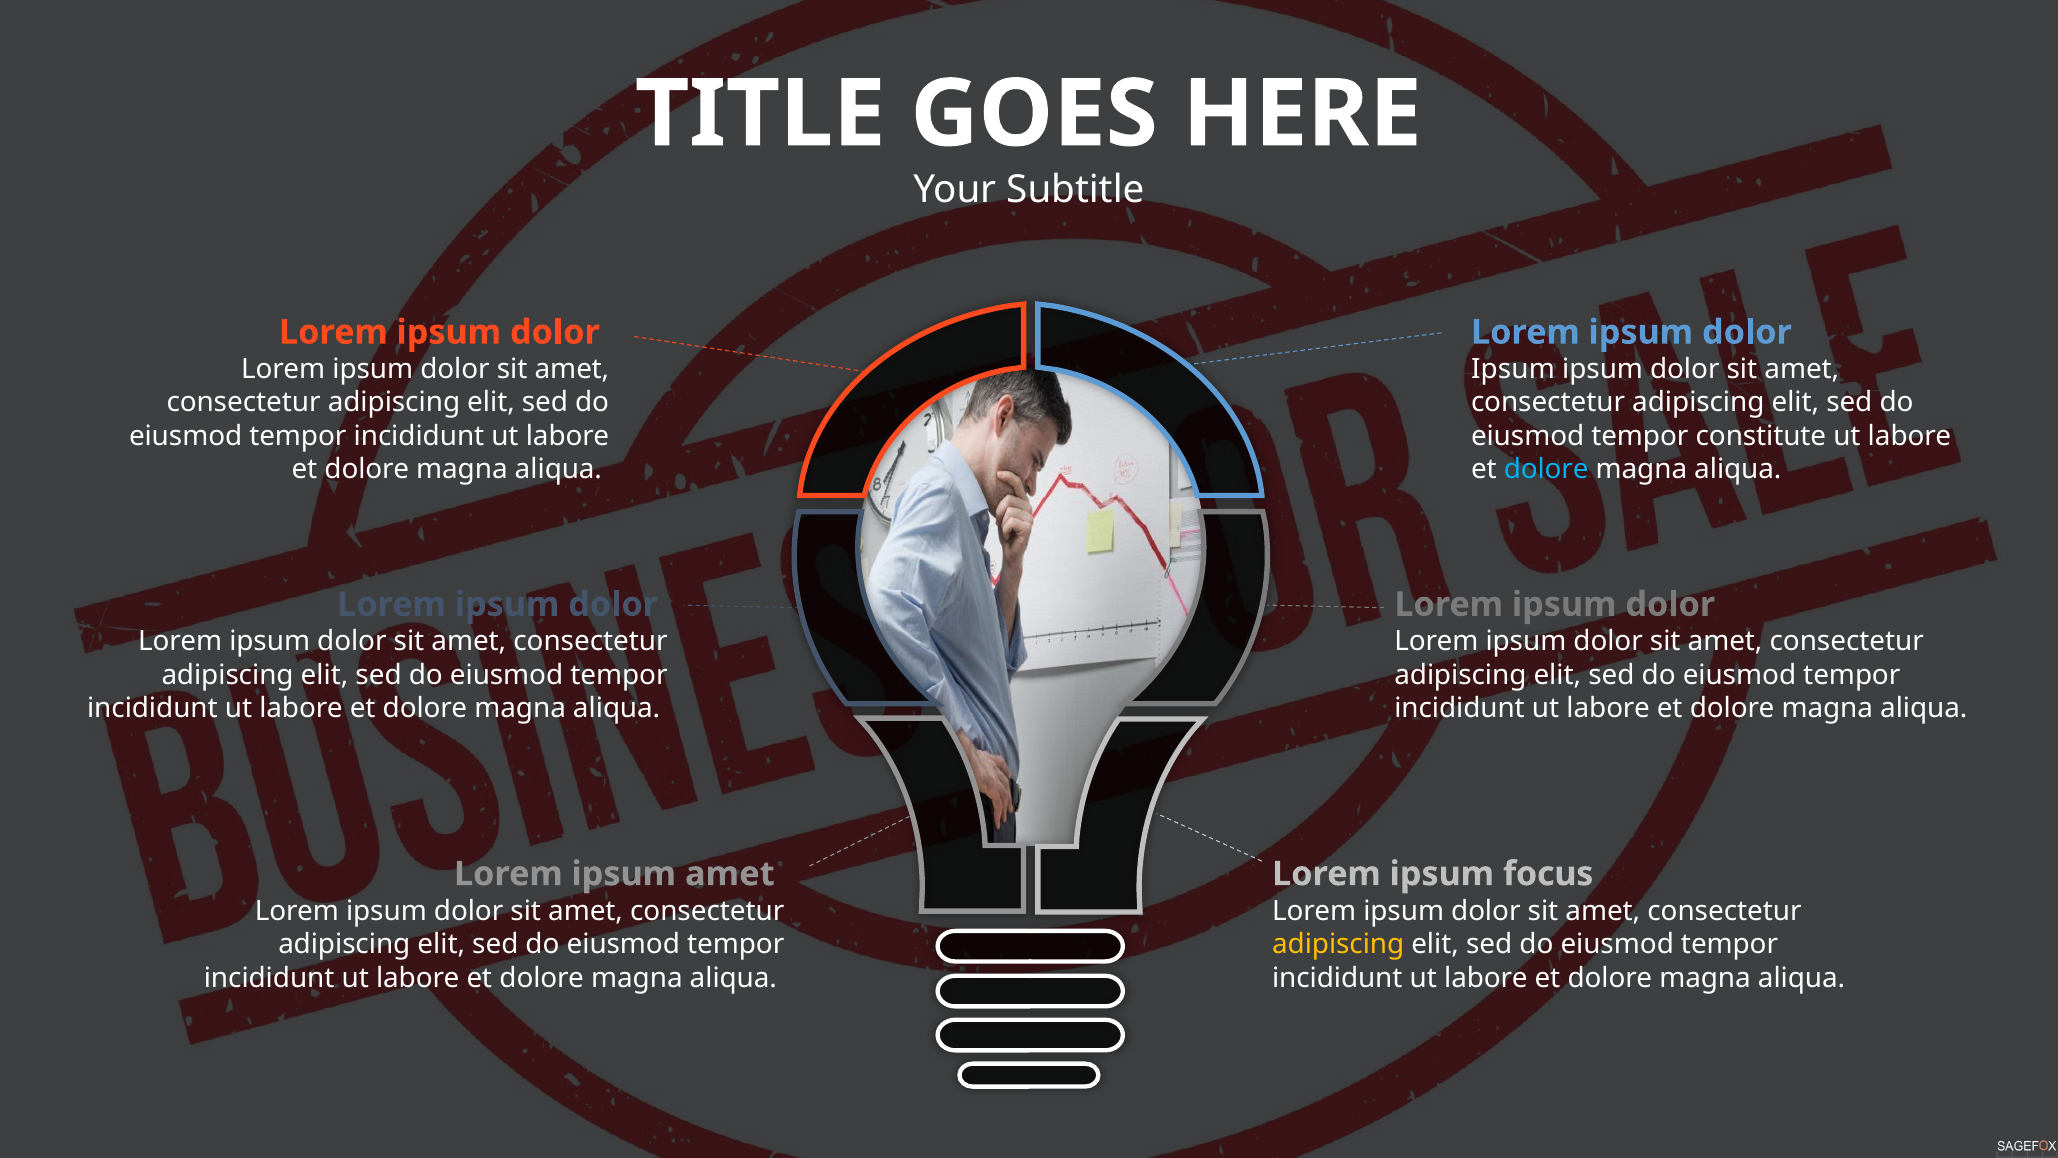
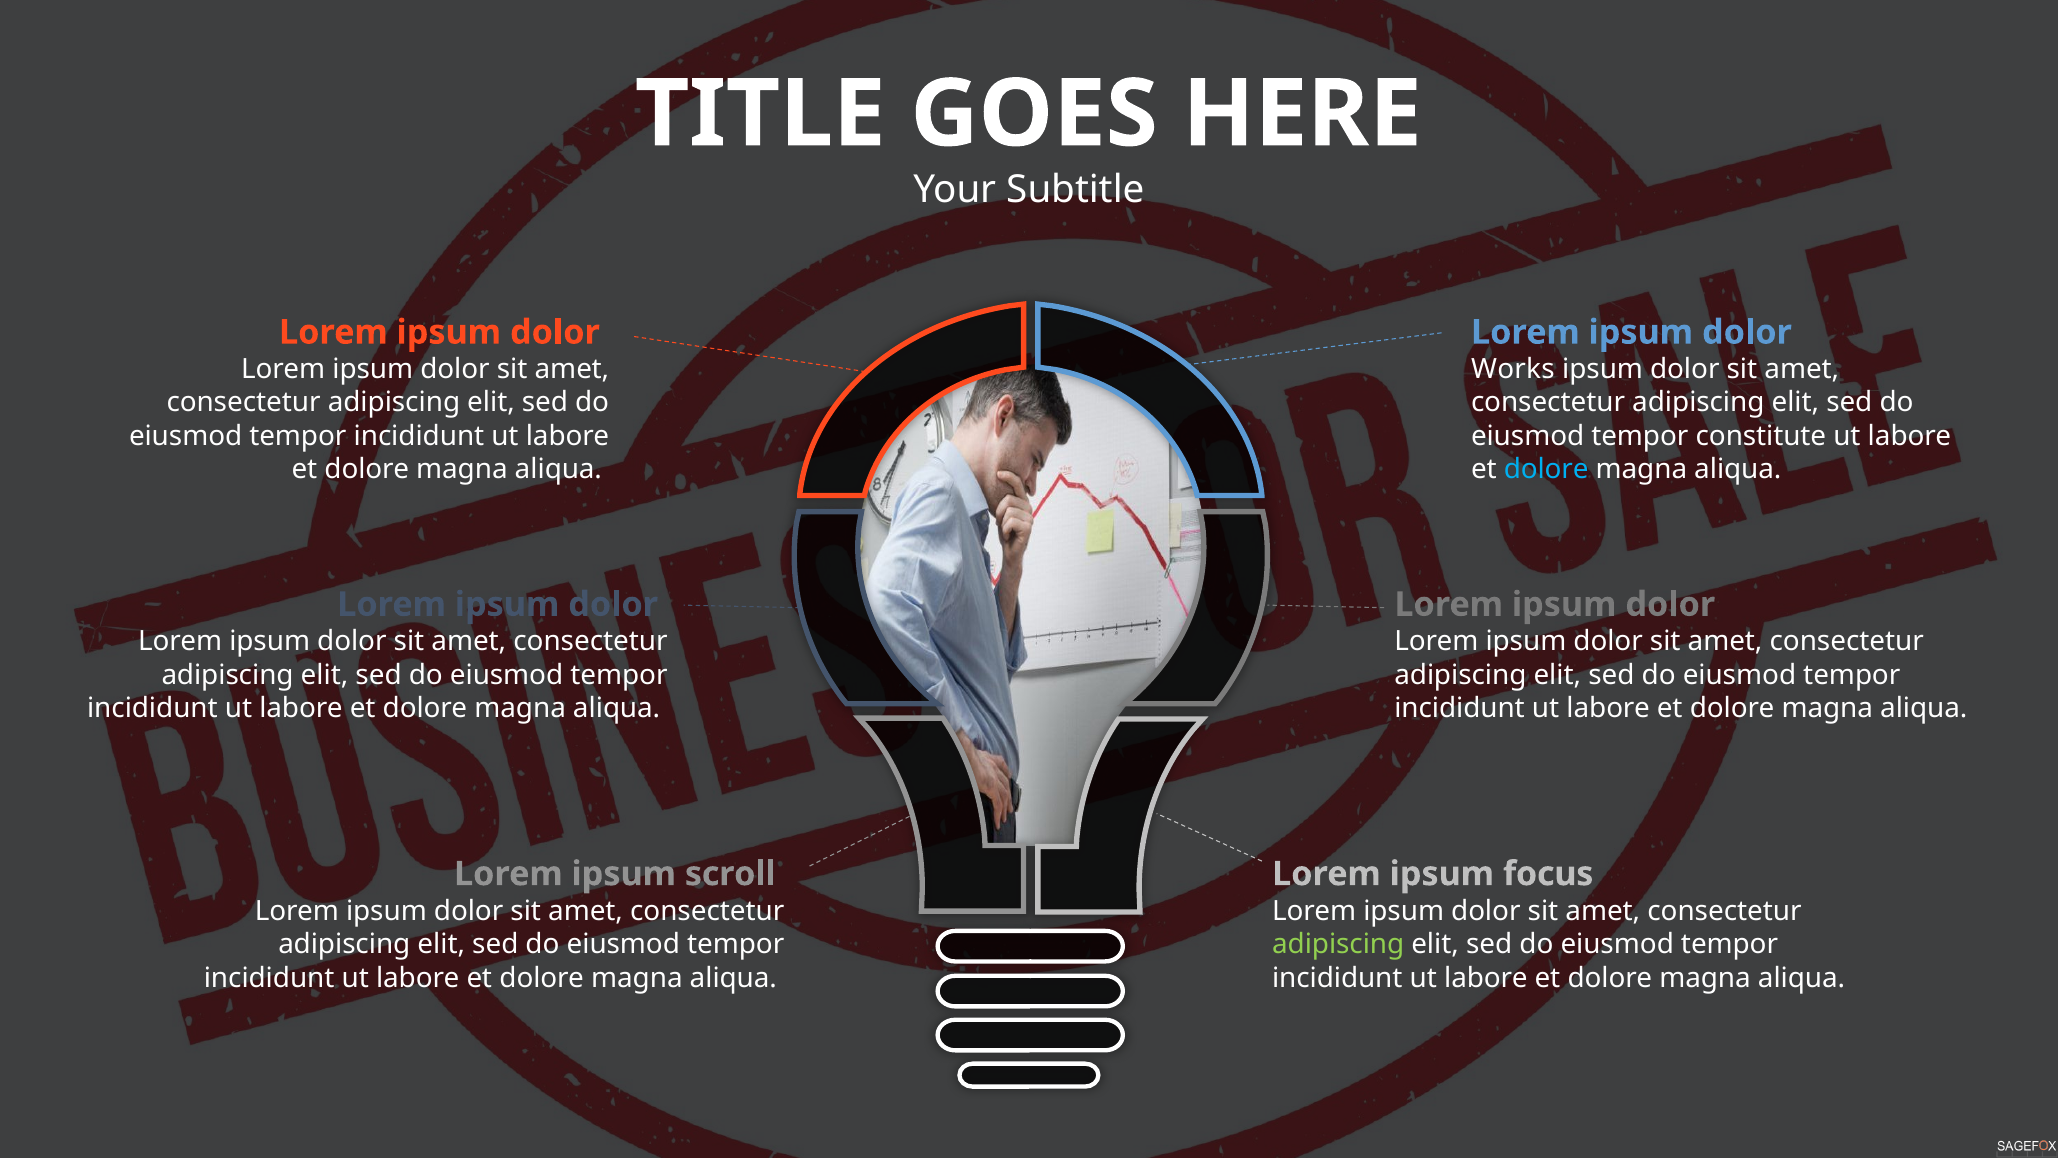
Ipsum: Ipsum -> Works (1513, 369)
ipsum amet: amet -> scroll (730, 874)
adipiscing colour: yellow -> light green (1338, 944)
